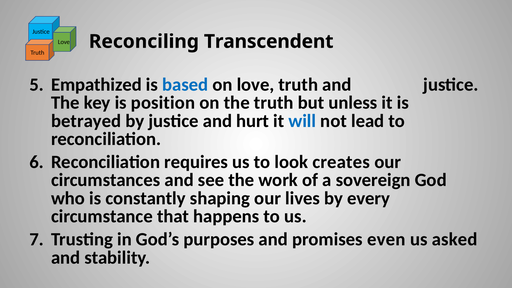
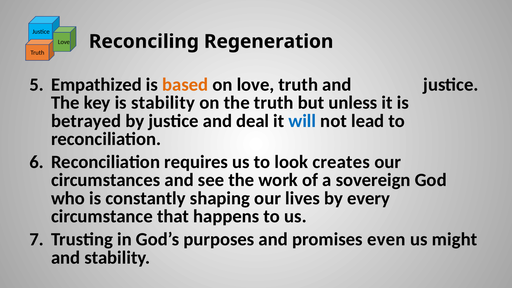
Transcendent: Transcendent -> Regeneration (269, 41)
based colour: blue -> orange (185, 85)
is position: position -> stability (163, 103)
hurt: hurt -> deal (253, 121)
asked: asked -> might (455, 239)
